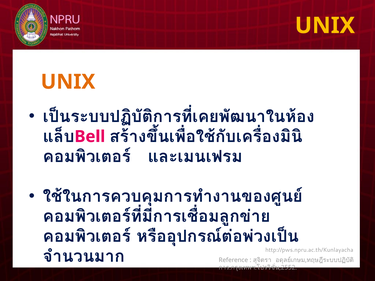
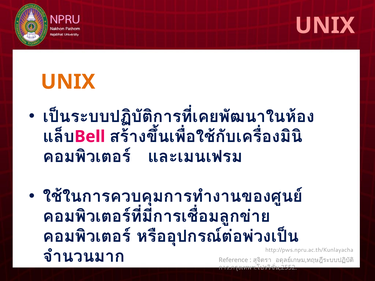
UNIX colour: yellow -> pink (325, 26)
